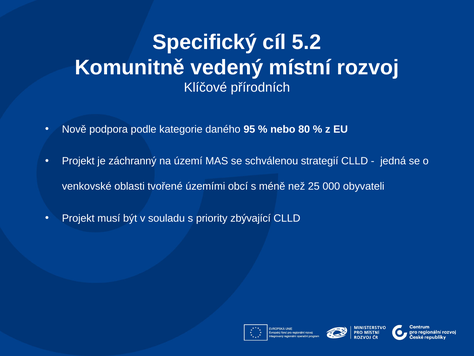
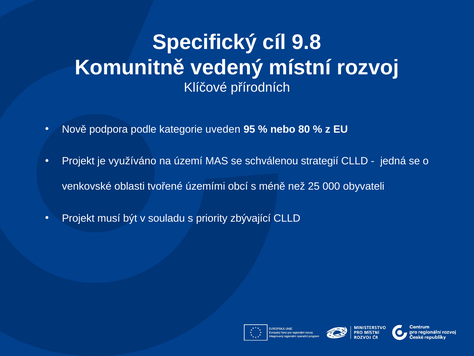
5.2: 5.2 -> 9.8 (307, 42)
daného: daného -> uveden (223, 129)
záchranný: záchranný -> využíváno (132, 161)
